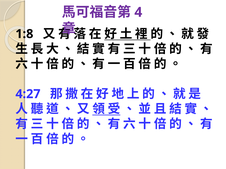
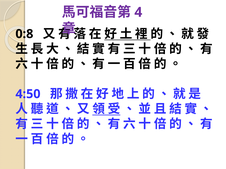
1:8: 1:8 -> 0:8 (24, 34)
4:27: 4:27 -> 4:50 (28, 94)
